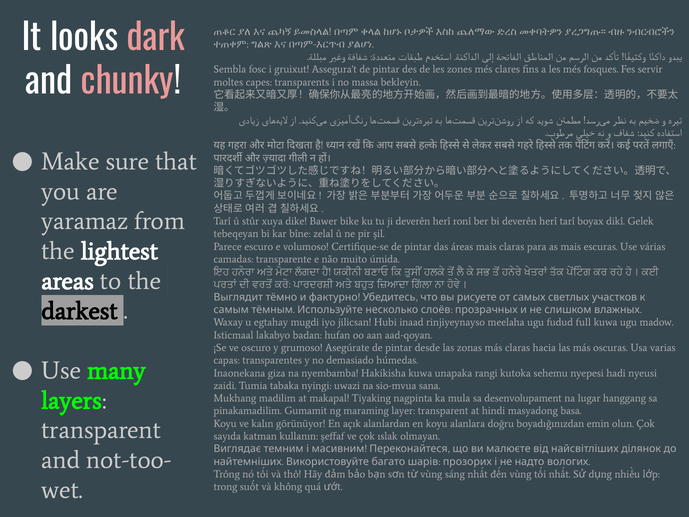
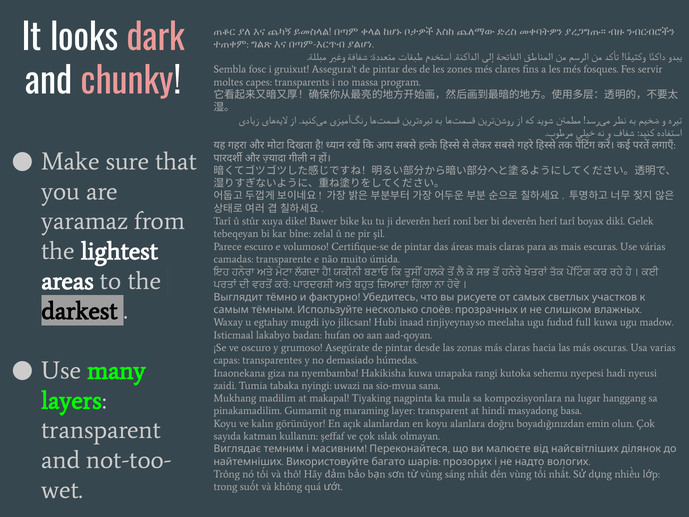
bekleyin: bekleyin -> program (401, 82)
desenvolupament: desenvolupament -> kompozisyonlara (523, 398)
